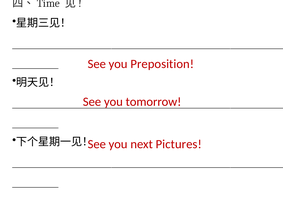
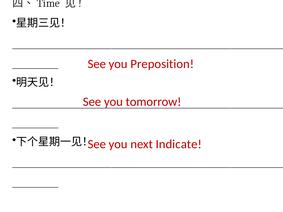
Pictures: Pictures -> Indicate (179, 144)
